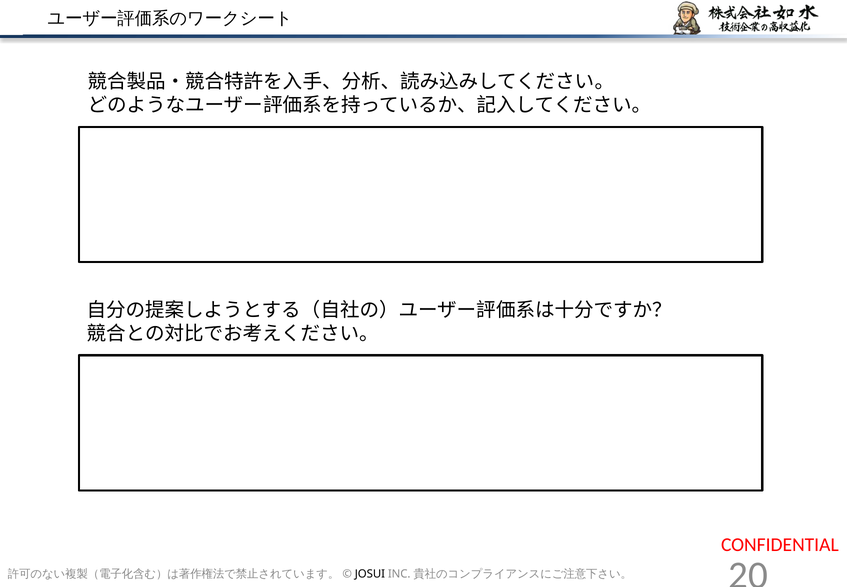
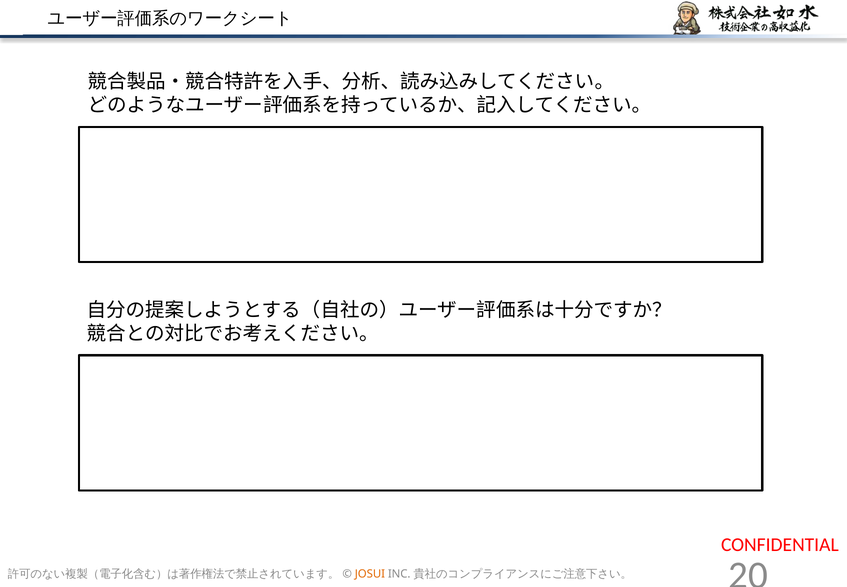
JOSUI colour: black -> orange (370, 573)
